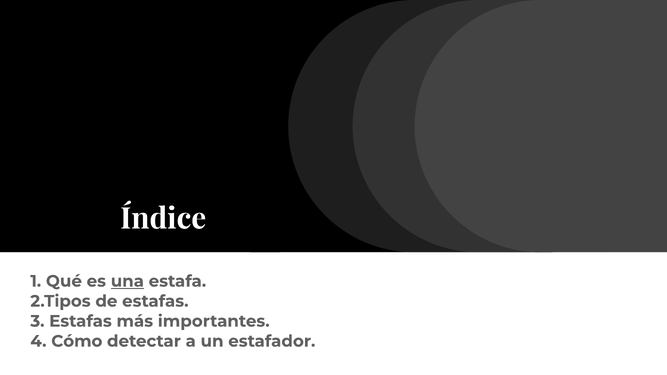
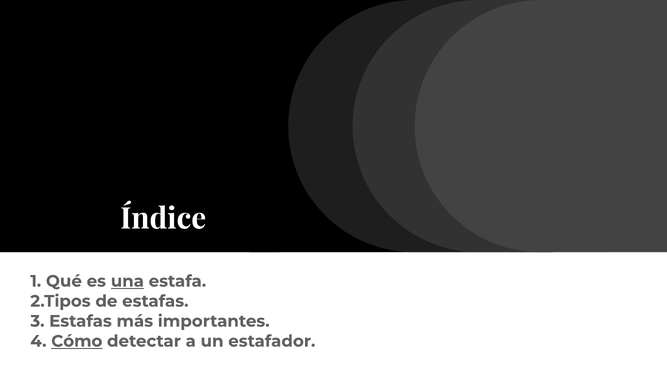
Cómo underline: none -> present (77, 341)
